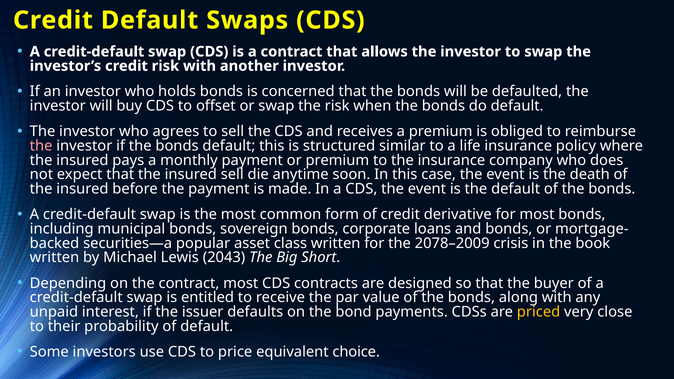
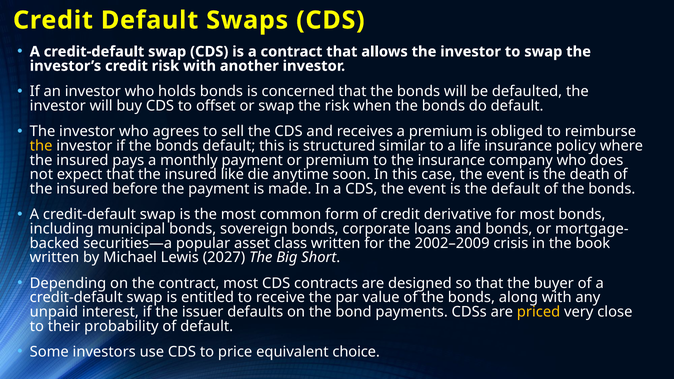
the colour: pink -> yellow (41, 146)
insured sell: sell -> like (232, 175)
2078–2009: 2078–2009 -> 2002–2009 (452, 243)
2043: 2043 -> 2027 (224, 258)
